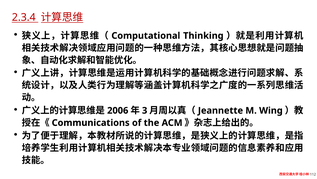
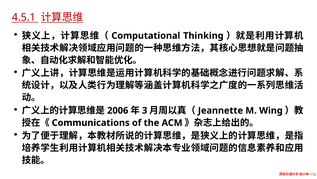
2.3.4: 2.3.4 -> 4.5.1 (24, 17)
